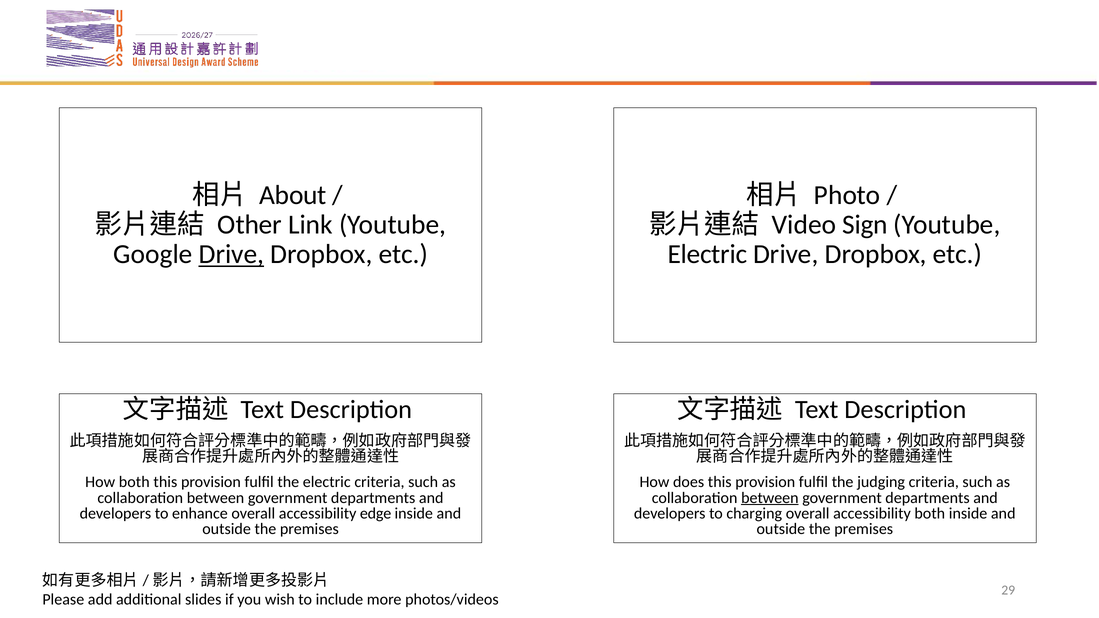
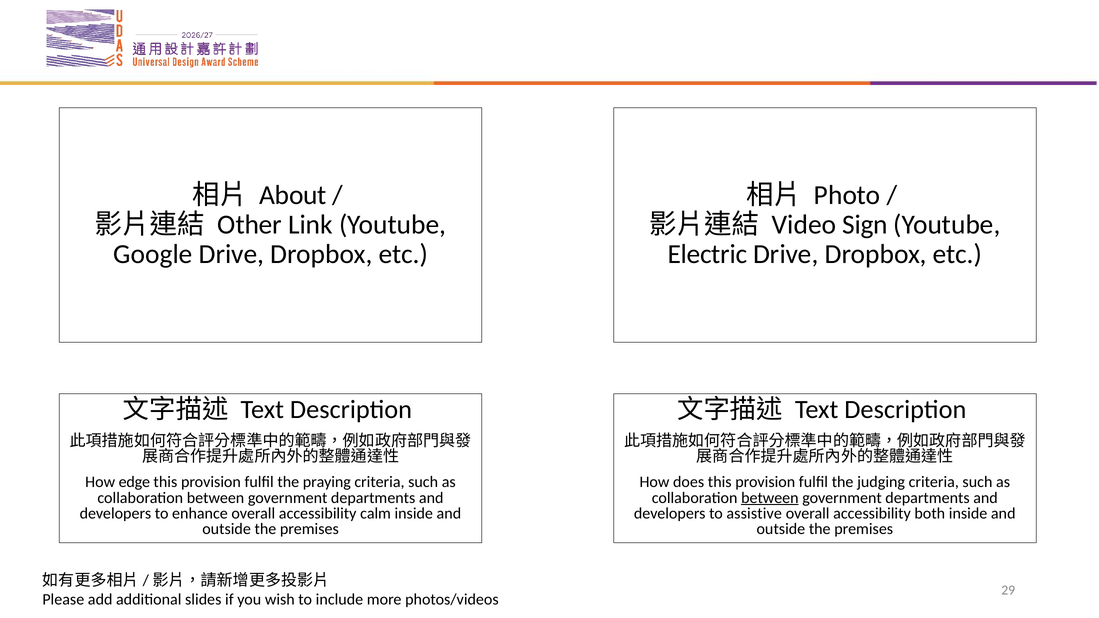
Drive underline: present -> none (231, 254)
How both: both -> edge (134, 482)
the electric: electric -> praying (327, 482)
edge: edge -> calm (376, 513)
charging: charging -> assistive (754, 513)
